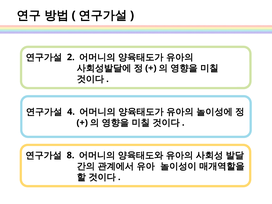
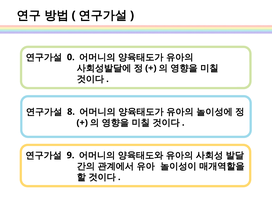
2: 2 -> 0 (71, 57)
4: 4 -> 8 (71, 112)
8: 8 -> 9 (71, 155)
